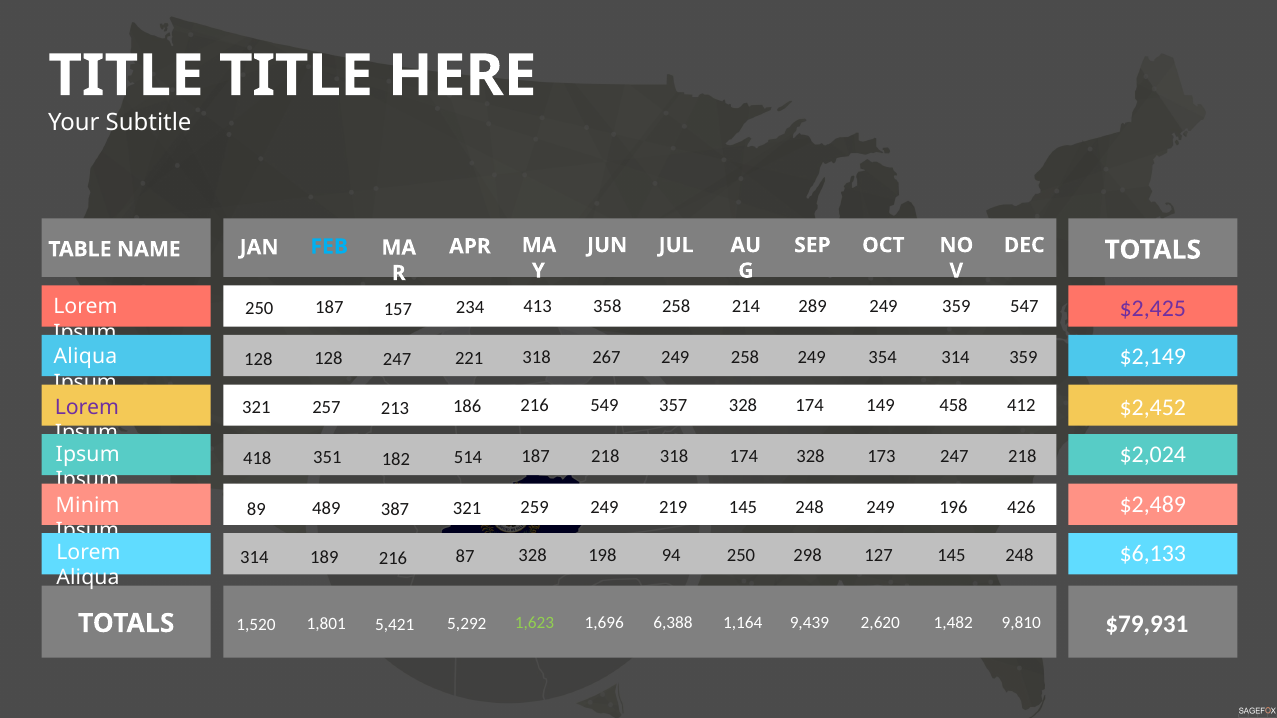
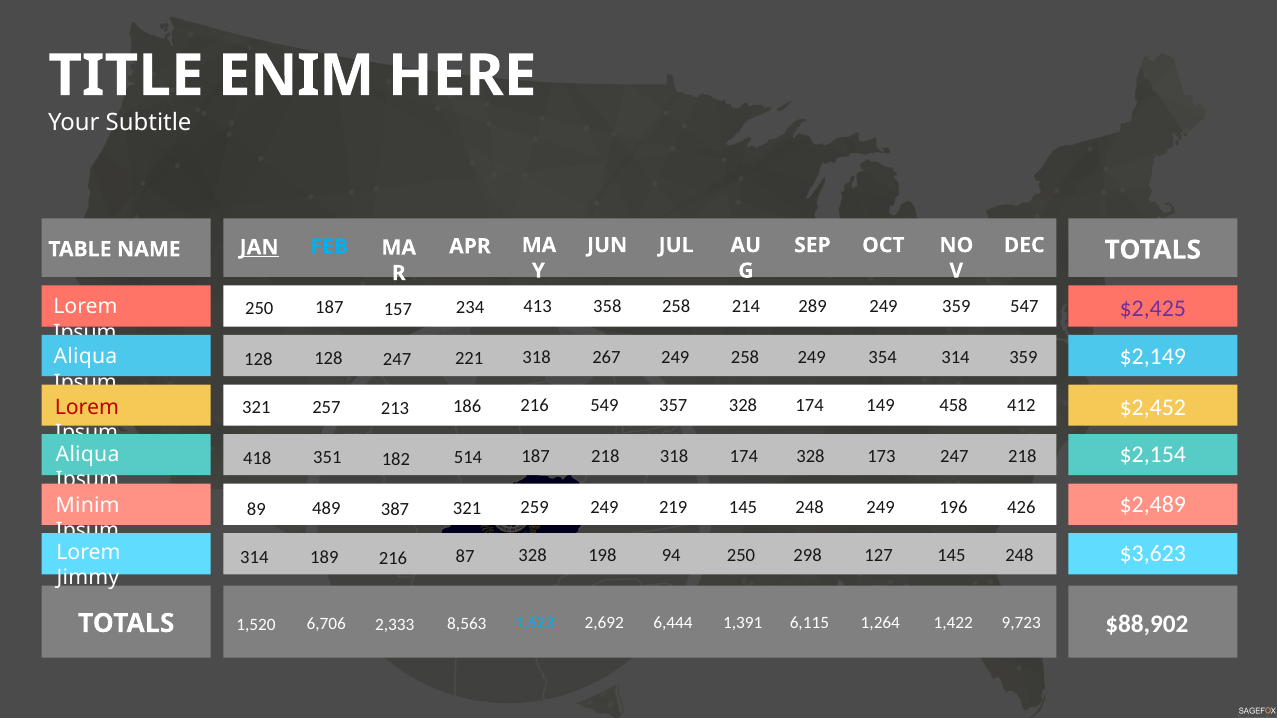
TITLE: TITLE -> ENIM (296, 76)
JAN underline: none -> present (259, 247)
Lorem colour: purple -> red (87, 407)
$2,024: $2,024 -> $2,154 (1153, 455)
Ipsum: Ipsum -> Aliqua (88, 455)
$6,133: $6,133 -> $3,623 (1153, 554)
Aliqua: Aliqua -> Jimmy (88, 578)
$79,931: $79,931 -> $88,902 (1147, 624)
1,623 colour: light green -> light blue (534, 623)
1,696: 1,696 -> 2,692 (604, 623)
6,388: 6,388 -> 6,444 (673, 623)
1,164: 1,164 -> 1,391 (743, 623)
9,439: 9,439 -> 6,115 (809, 623)
2,620: 2,620 -> 1,264 (880, 623)
1,482: 1,482 -> 1,422 (953, 623)
9,810: 9,810 -> 9,723 (1021, 623)
5,292: 5,292 -> 8,563 (467, 624)
1,801: 1,801 -> 6,706 (326, 624)
5,421: 5,421 -> 2,333 (395, 626)
